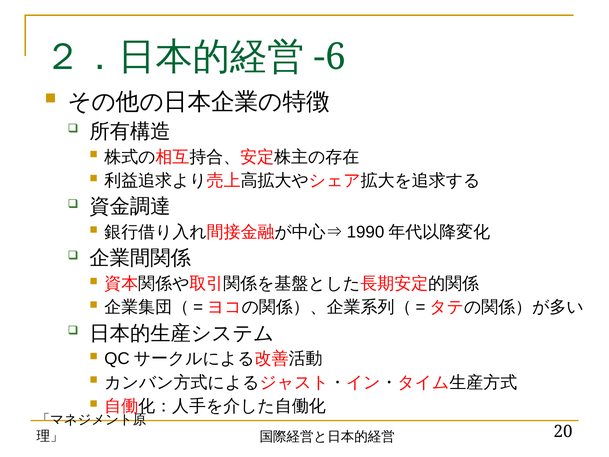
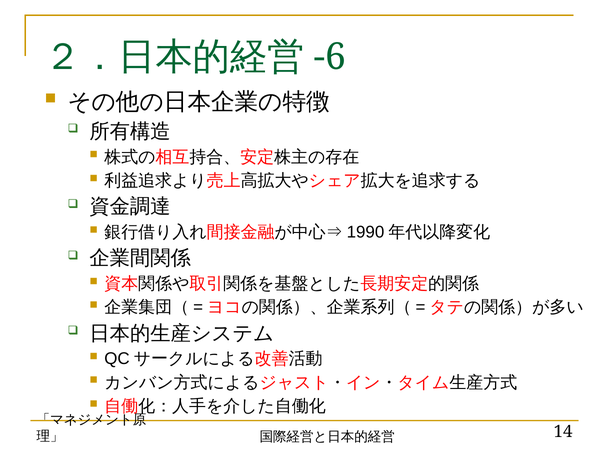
20: 20 -> 14 (563, 431)
